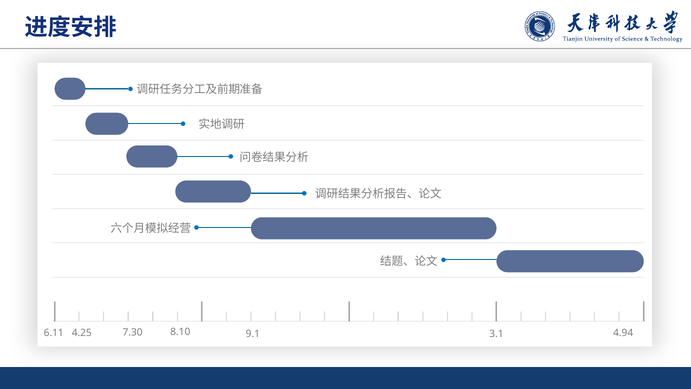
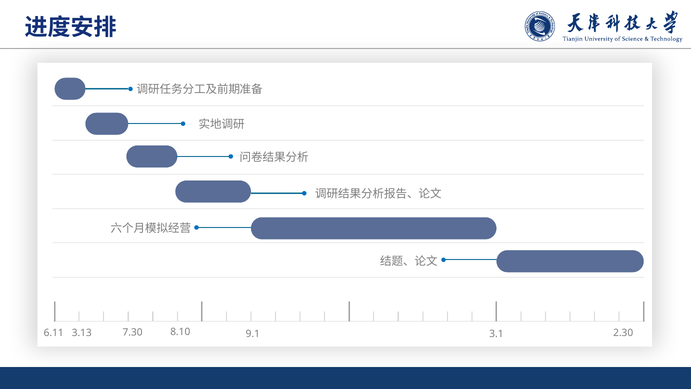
4.25: 4.25 -> 3.13 (82, 332)
4.94: 4.94 -> 2.30 (623, 333)
